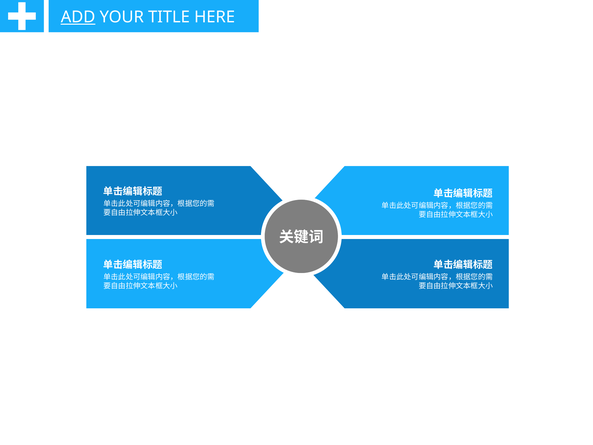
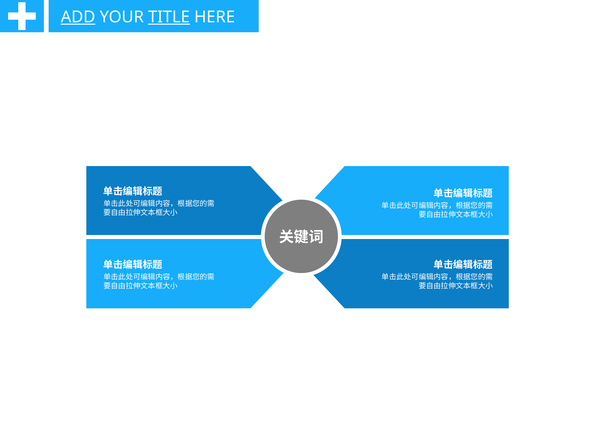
TITLE underline: none -> present (169, 17)
